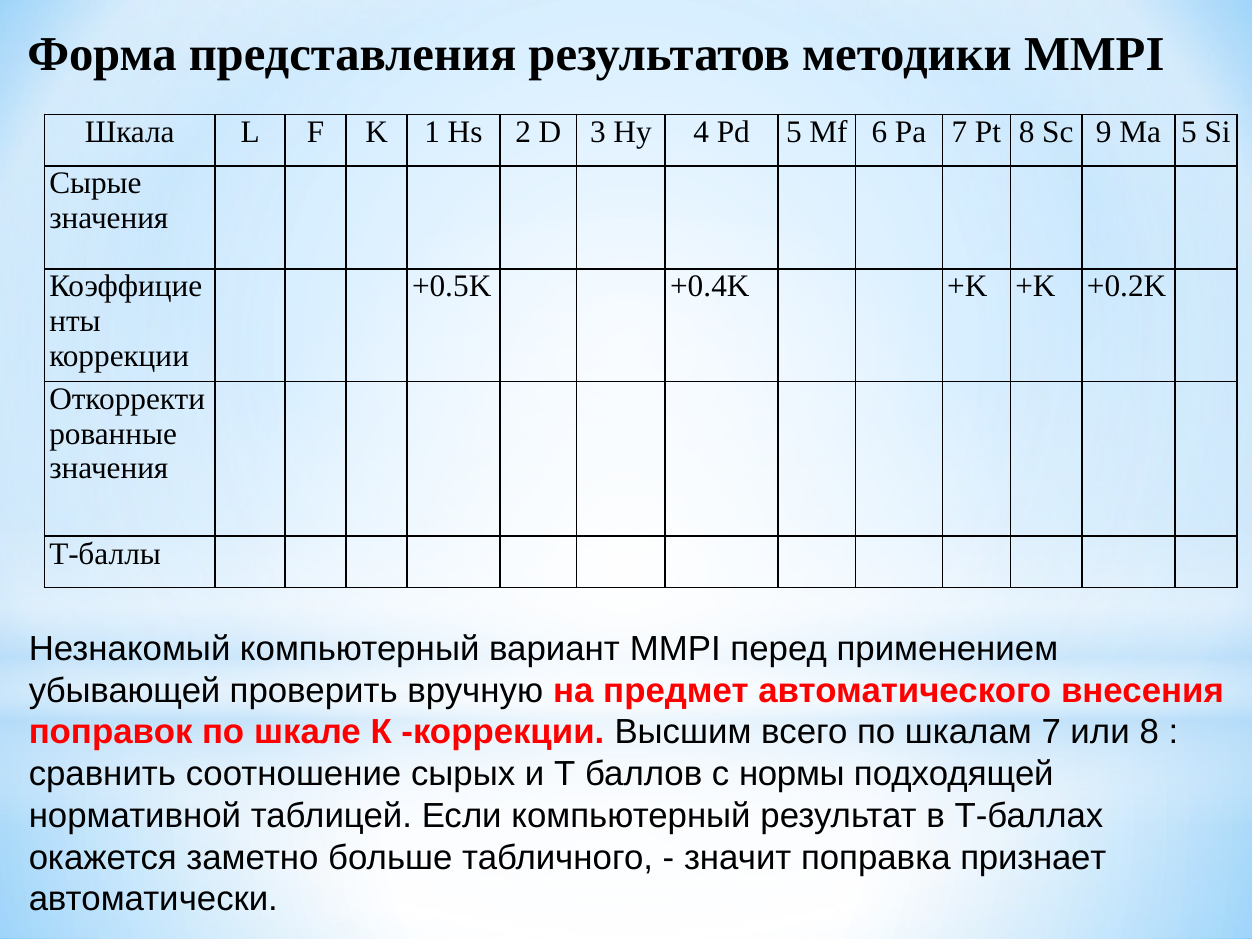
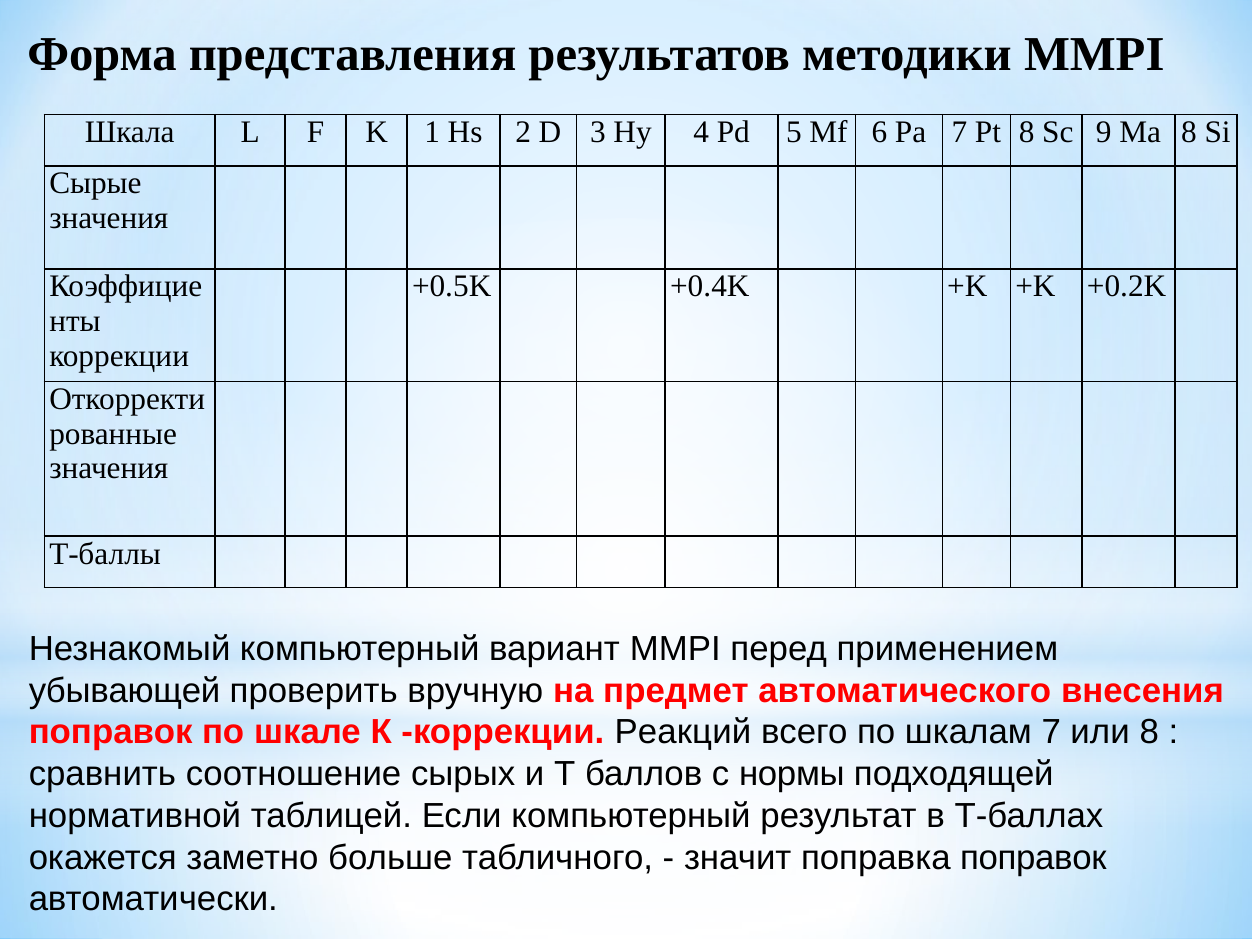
Ma 5: 5 -> 8 (1189, 132)
Высшим: Высшим -> Реакций (683, 732)
поправка признает: признает -> поправок (1033, 858)
